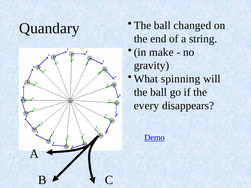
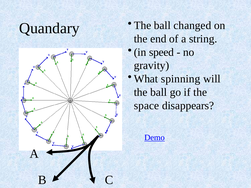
make: make -> speed (162, 52)
every: every -> space (147, 106)
